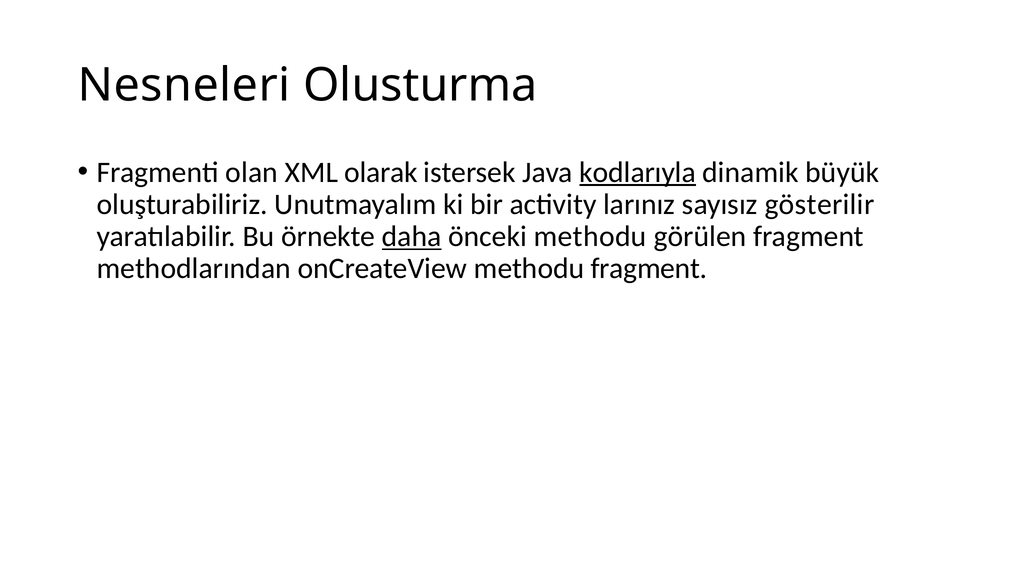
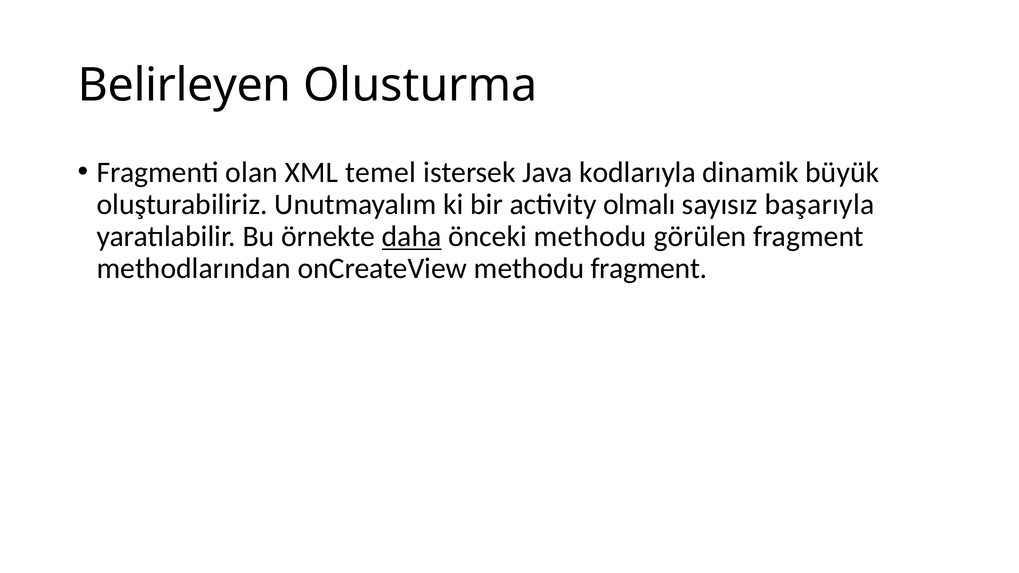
Nesneleri: Nesneleri -> Belirleyen (185, 86)
olarak: olarak -> temel (381, 172)
kodlarıyla underline: present -> none (638, 172)
larınız: larınız -> olmalı (639, 204)
gösterilir: gösterilir -> başarıyla (820, 204)
